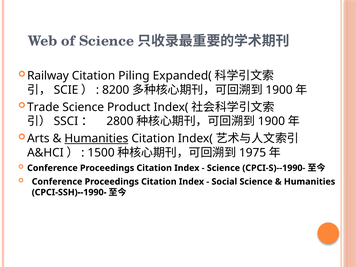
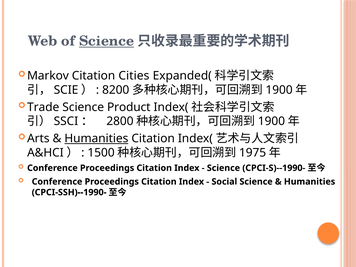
Science underline: none -> present (107, 41)
Railway: Railway -> Markov (48, 76)
Piling: Piling -> Cities (134, 76)
